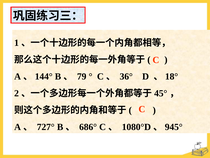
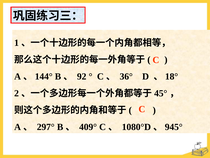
79: 79 -> 92 (82, 76)
727°: 727° -> 297° (46, 127)
686°: 686° -> 409° (88, 127)
